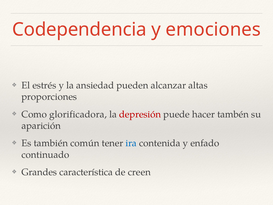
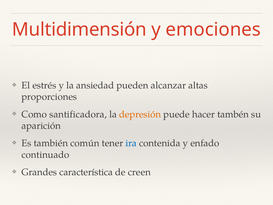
Codependencia: Codependencia -> Multidimensión (79, 29)
glorificadora: glorificadora -> santificadora (78, 114)
depresión colour: red -> orange (140, 114)
